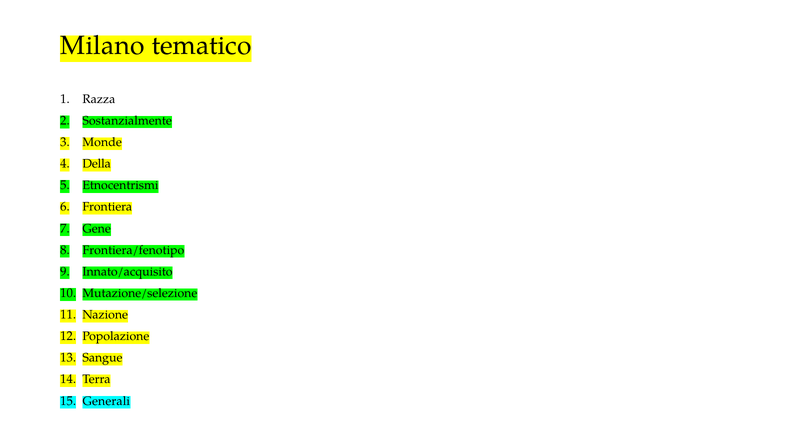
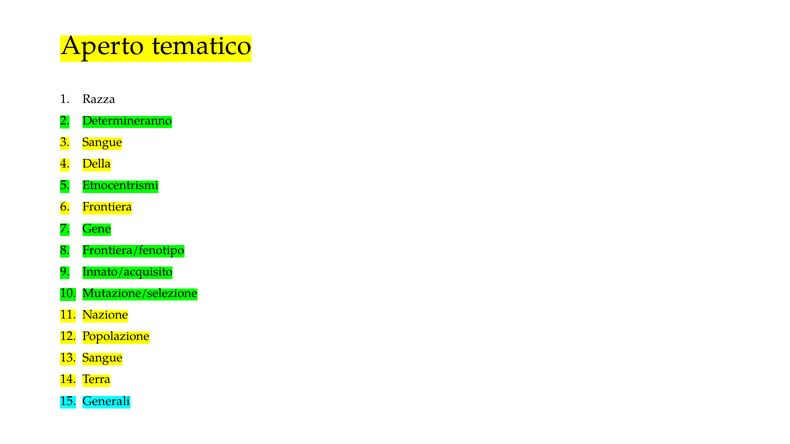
Milano: Milano -> Aperto (102, 46)
Sostanzialmente: Sostanzialmente -> Determineranno (127, 121)
Monde: Monde -> Sangue (102, 142)
